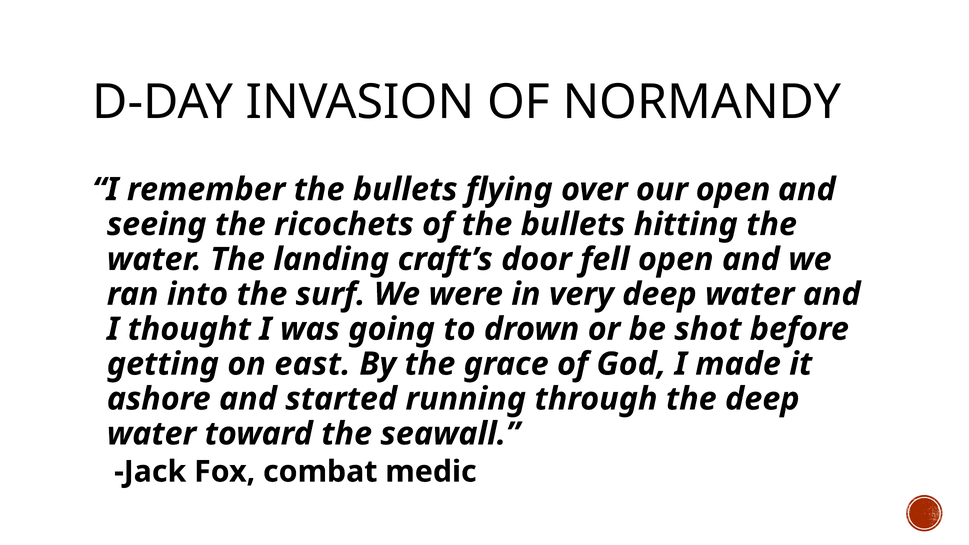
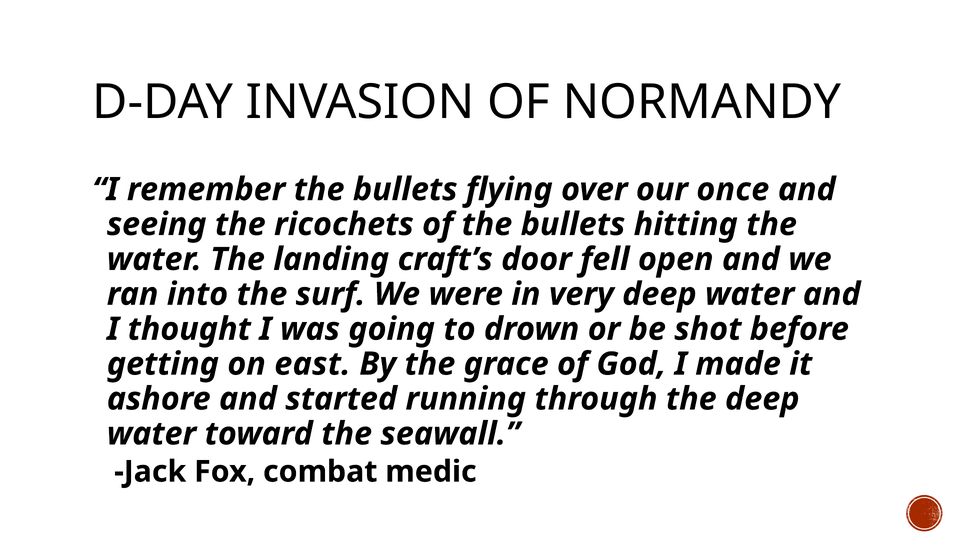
our open: open -> once (733, 190)
